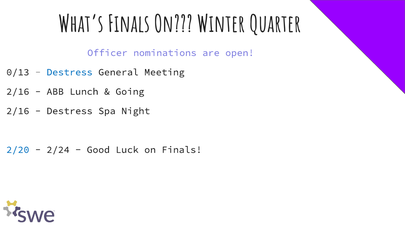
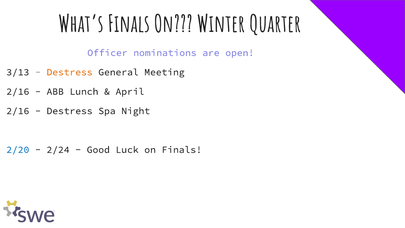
0/13: 0/13 -> 3/13 (18, 72)
Destress colour: blue -> orange (70, 72)
Going: Going -> April (130, 91)
